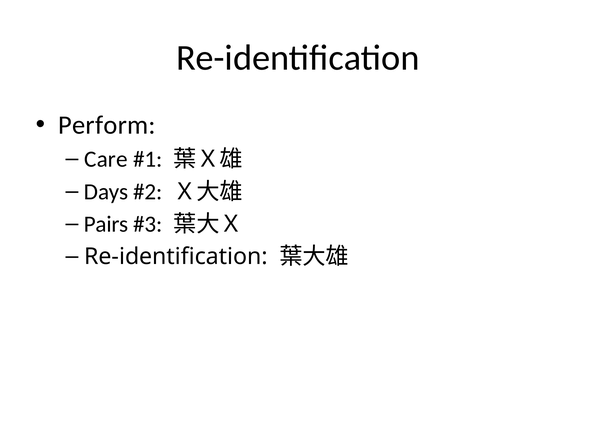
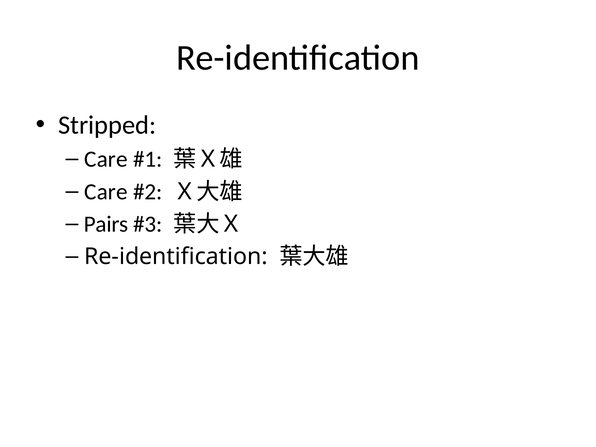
Perform: Perform -> Stripped (107, 125)
Days: Days -> Care (106, 192)
